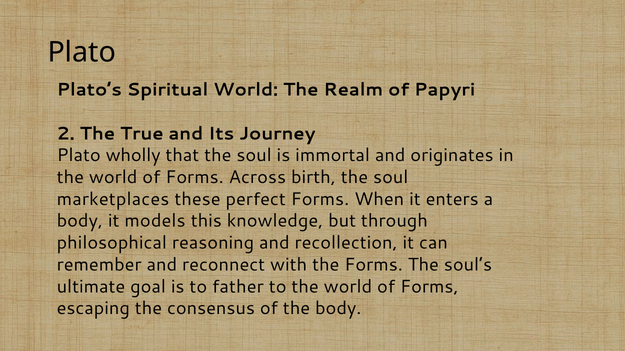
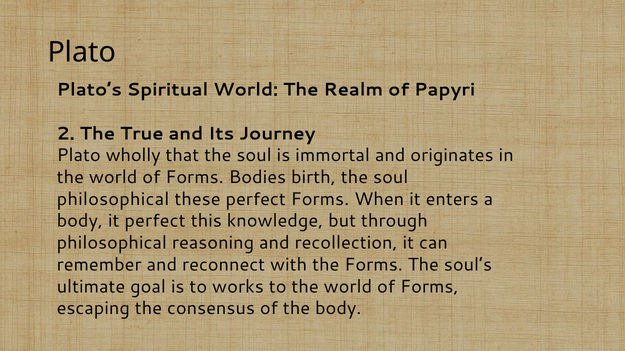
Across: Across -> Bodies (257, 178)
marketplaces: marketplaces -> philosophical (113, 199)
it models: models -> perfect (155, 221)
father: father -> works (238, 287)
